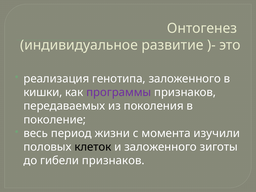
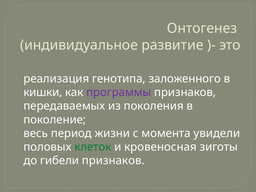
изучили: изучили -> увидели (217, 133)
клеток colour: black -> green (93, 147)
и заложенного: заложенного -> кровеносная (160, 147)
